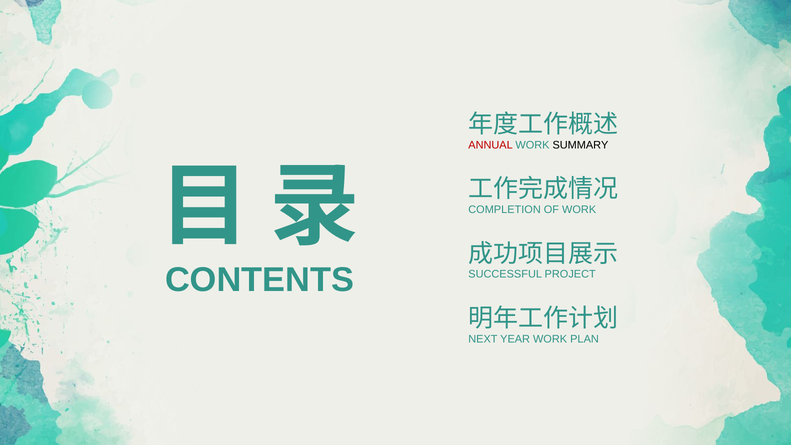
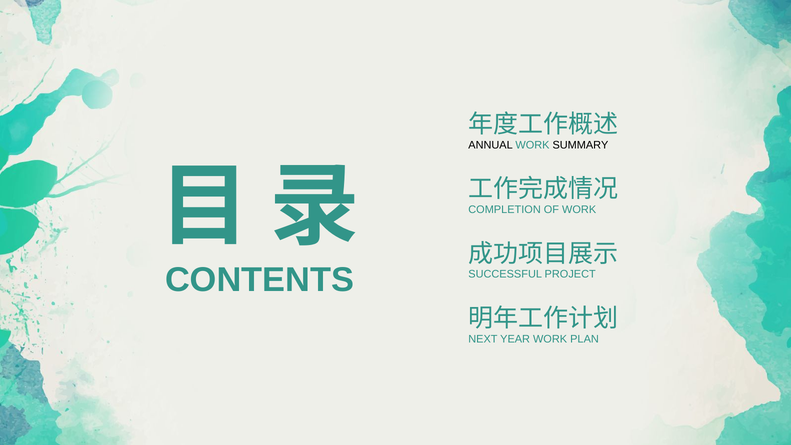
ANNUAL colour: red -> black (491, 145)
